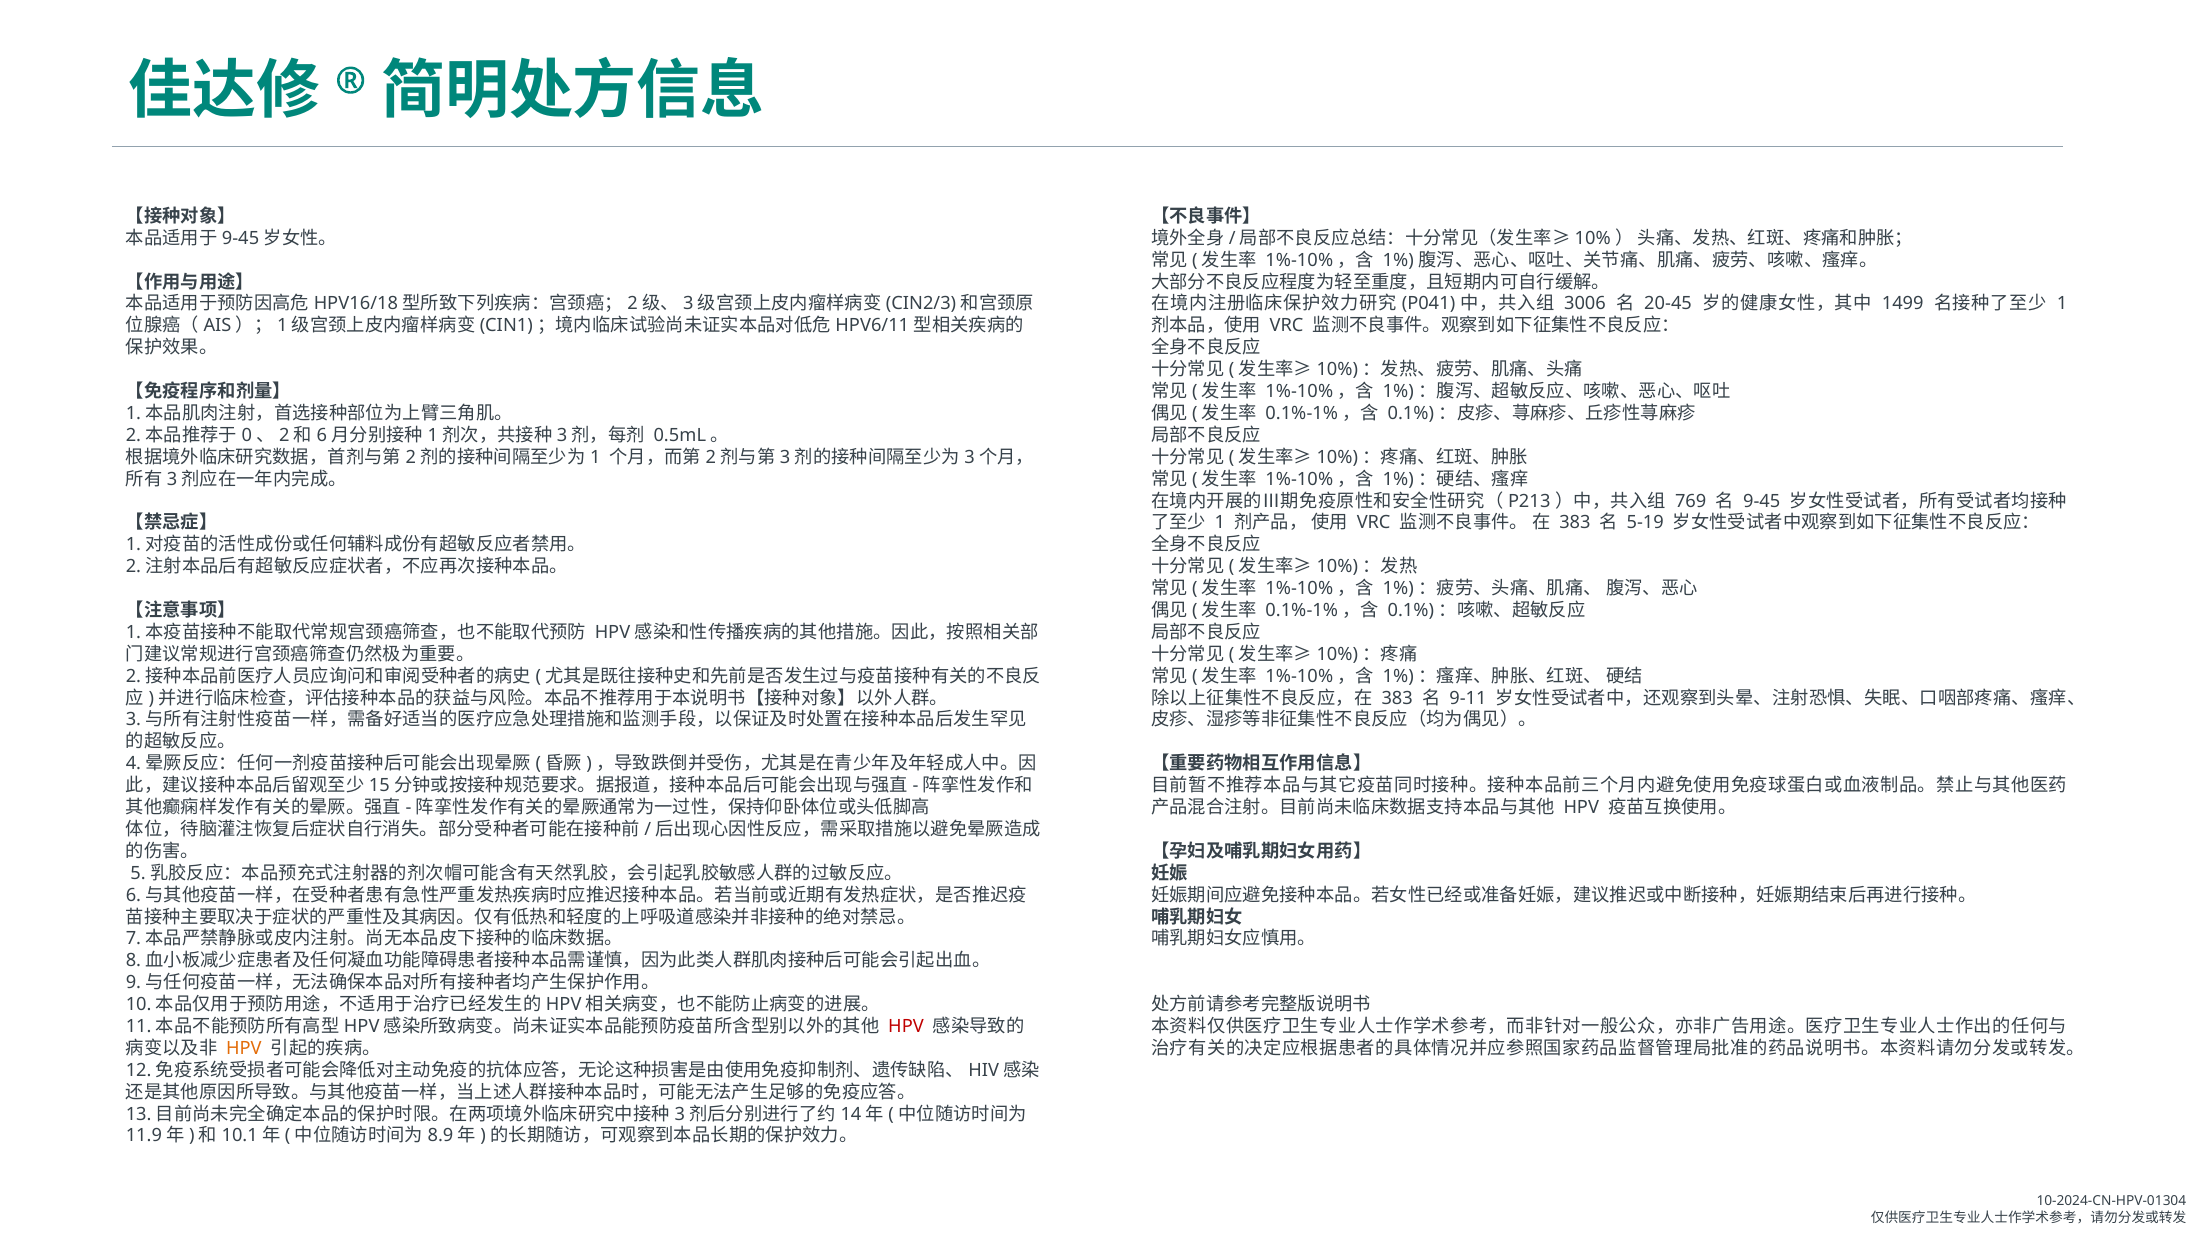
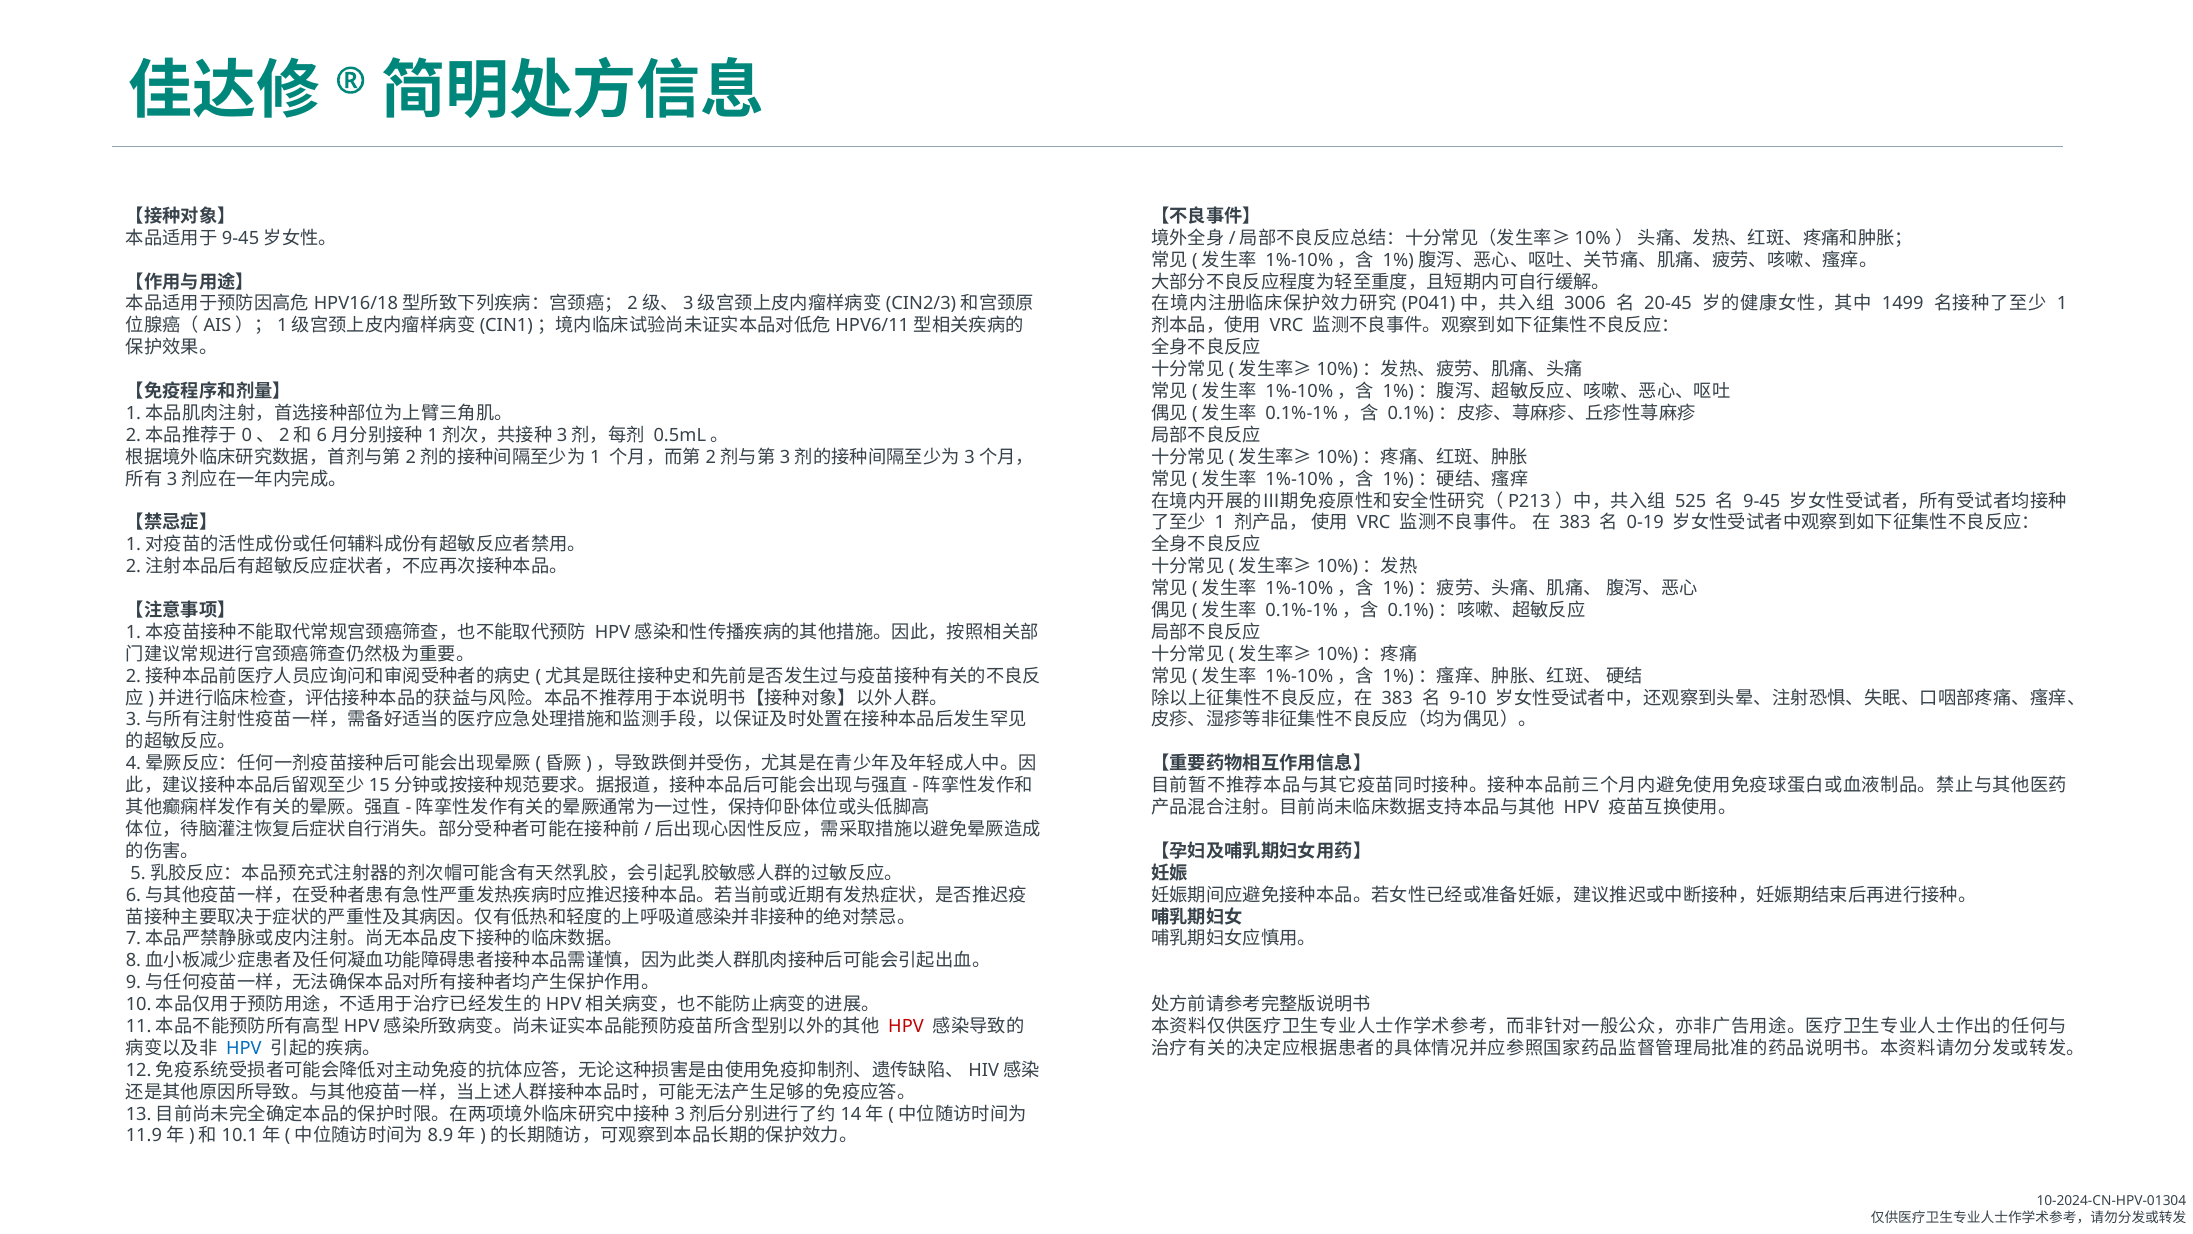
769: 769 -> 525 (1691, 501)
5-19: 5-19 -> 0-19 (1645, 523)
9-11: 9-11 -> 9-10 (1468, 698)
HPV colour: orange -> blue (244, 1048)
